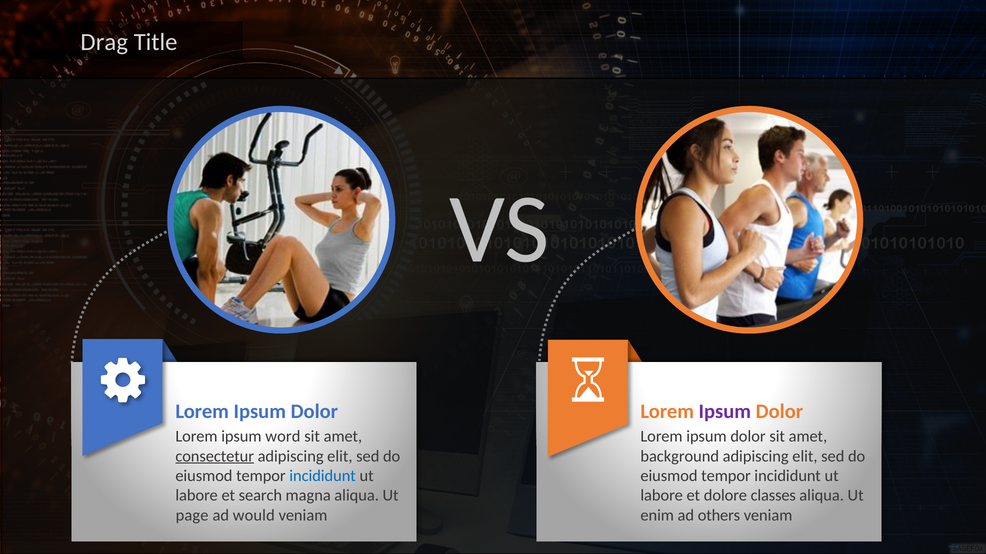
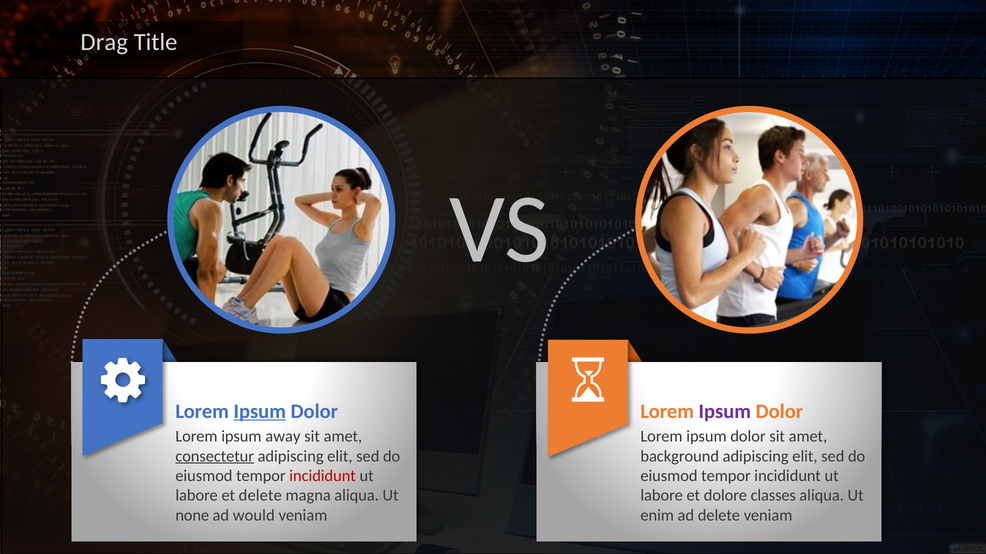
Ipsum underline: none -> present (260, 412)
word: word -> away (283, 437)
incididunt colour: blue -> red (323, 476)
et search: search -> delete (260, 496)
page: page -> none (192, 516)
ad others: others -> delete (719, 516)
